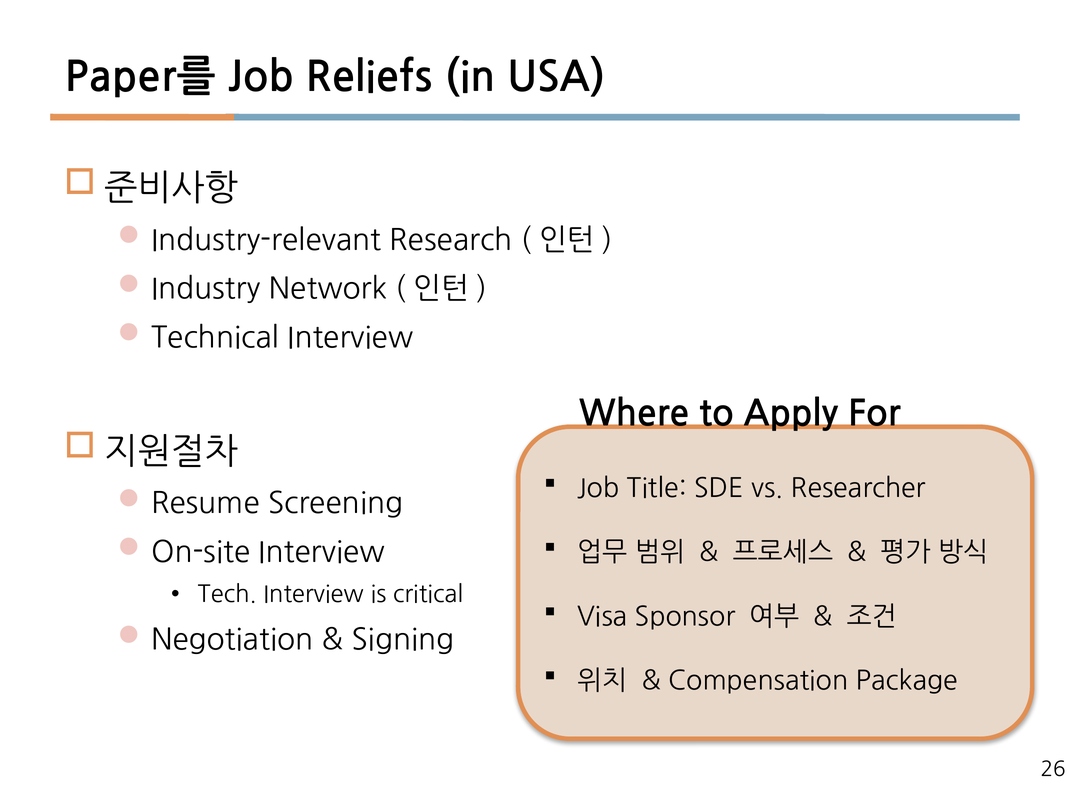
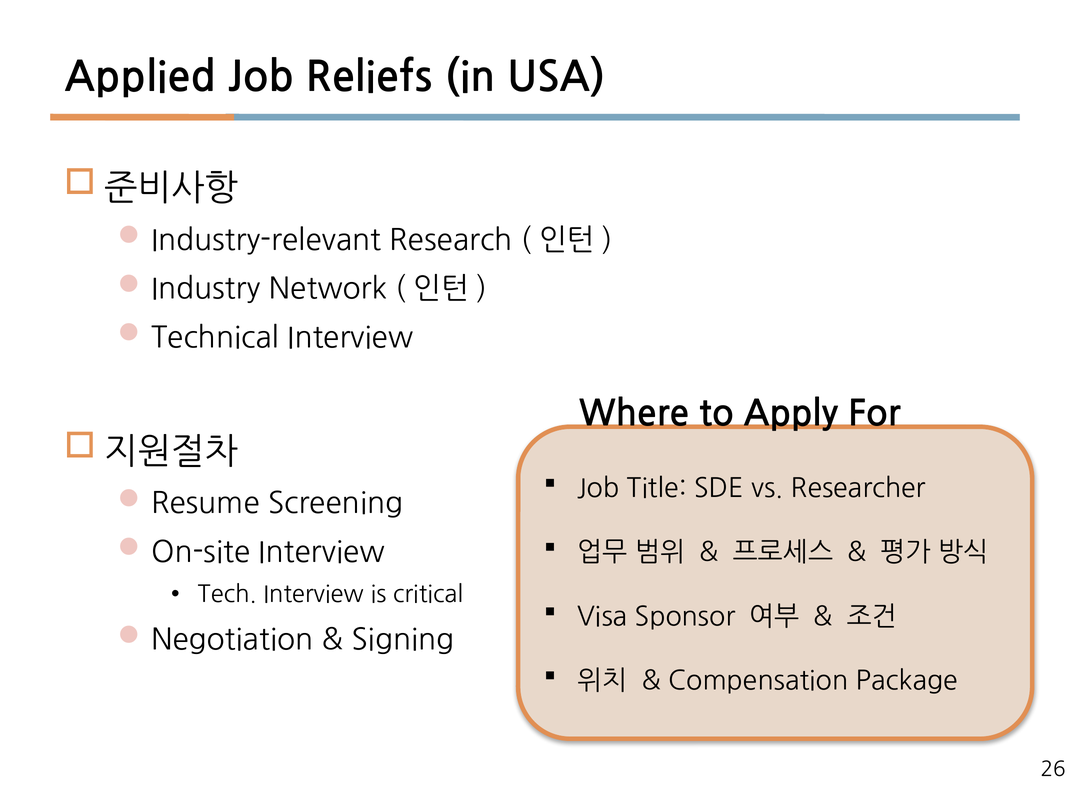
Paper를: Paper를 -> Applied (140, 77)
